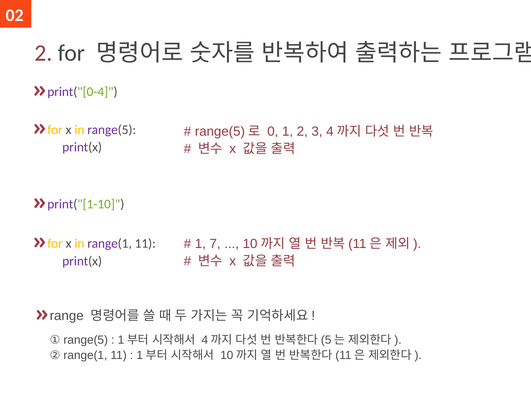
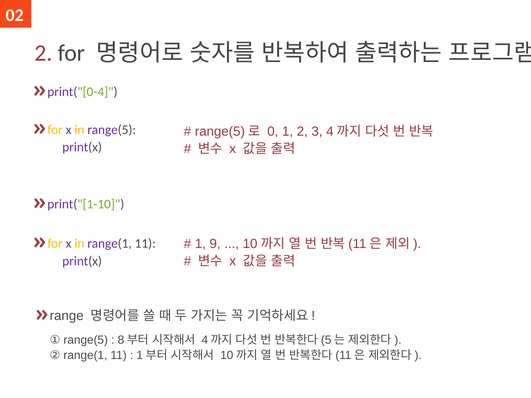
7: 7 -> 9 (215, 244)
1: 1 -> 8 (121, 340)
